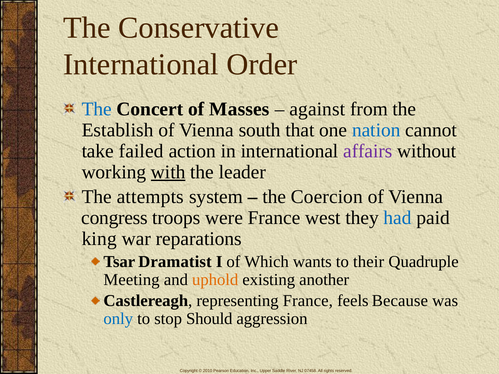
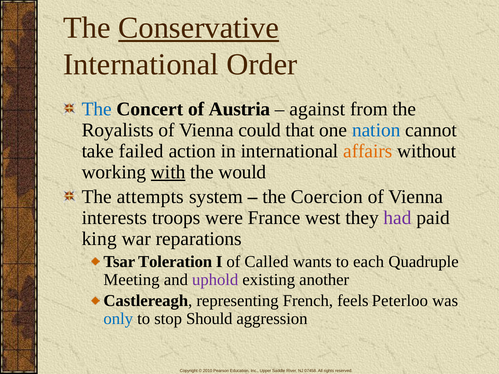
Conservative underline: none -> present (199, 28)
Masses: Masses -> Austria (240, 109)
Establish: Establish -> Royalists (118, 130)
south: south -> could (260, 130)
affairs colour: purple -> orange (368, 151)
leader: leader -> would (242, 172)
congress: congress -> interests (114, 218)
had colour: blue -> purple (398, 218)
Dramatist: Dramatist -> Toleration (175, 262)
Which: Which -> Called (267, 262)
their: their -> each (369, 262)
uphold colour: orange -> purple (215, 280)
representing France: France -> French (308, 301)
Because: Because -> Peterloo (400, 301)
